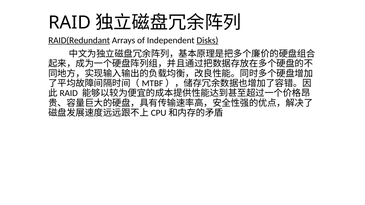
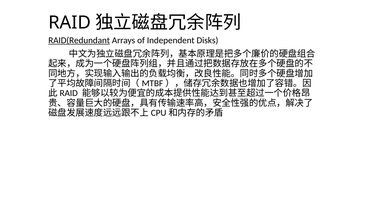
Disks underline: present -> none (207, 40)
